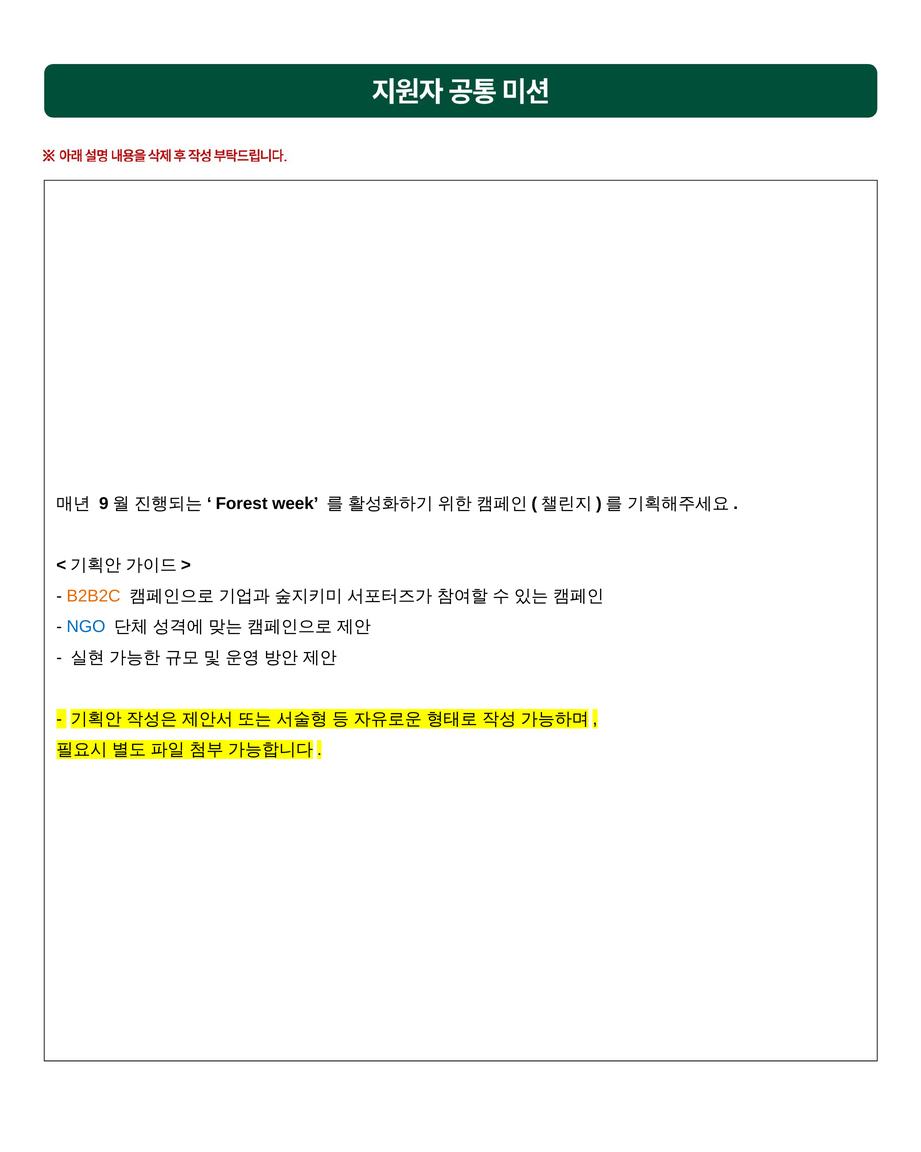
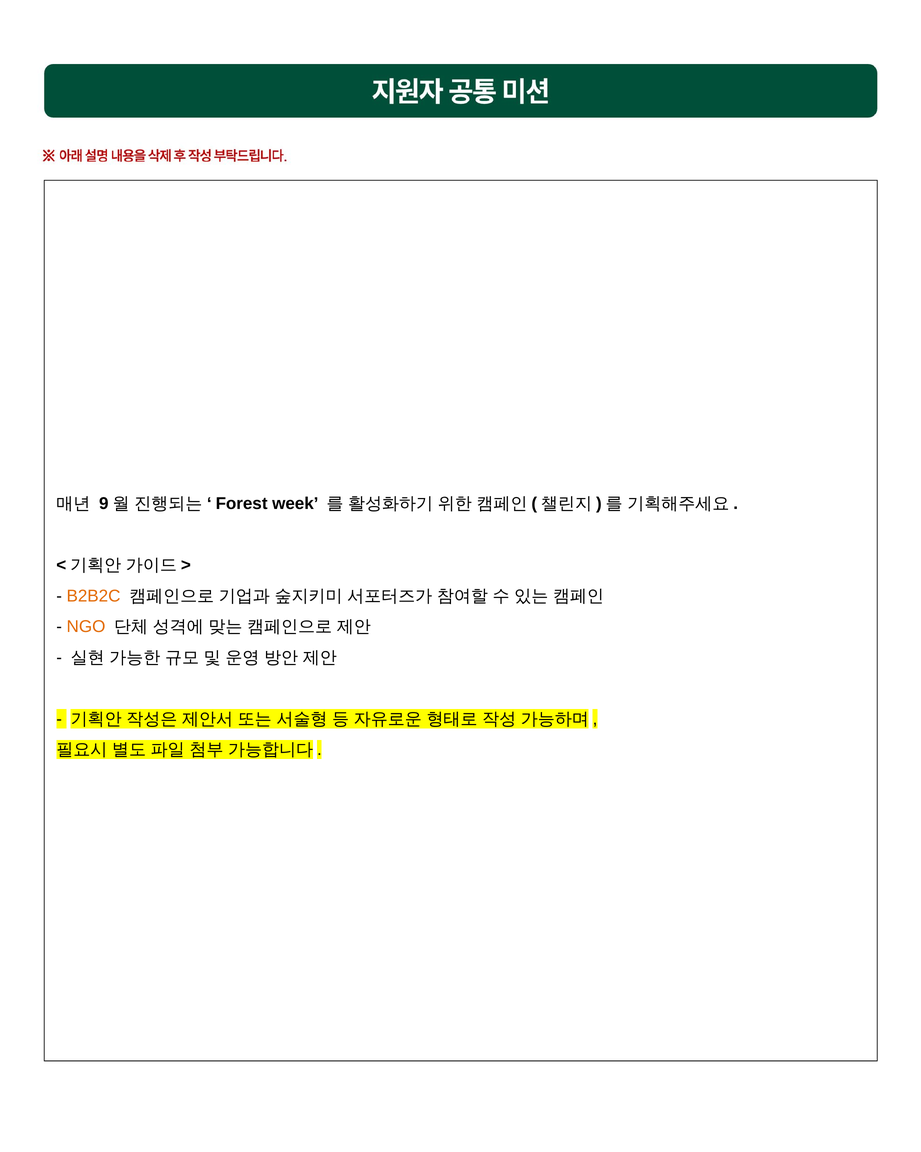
NGO colour: blue -> orange (86, 626)
